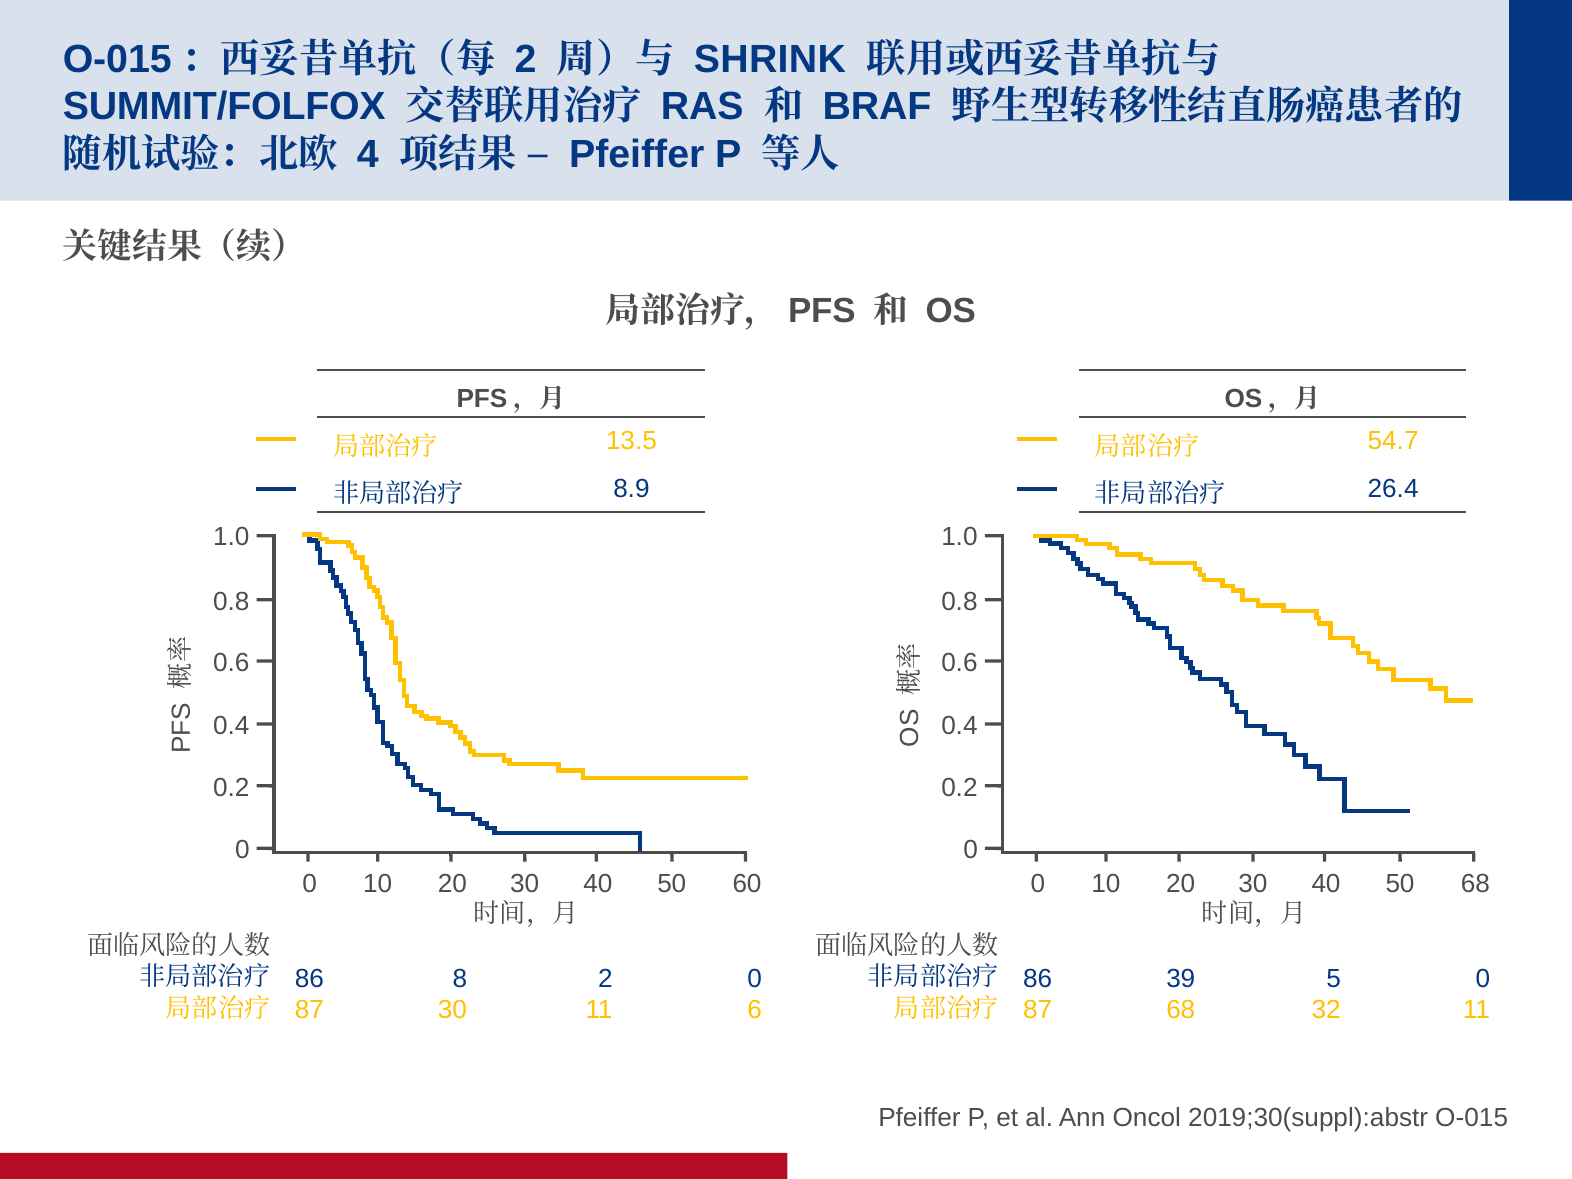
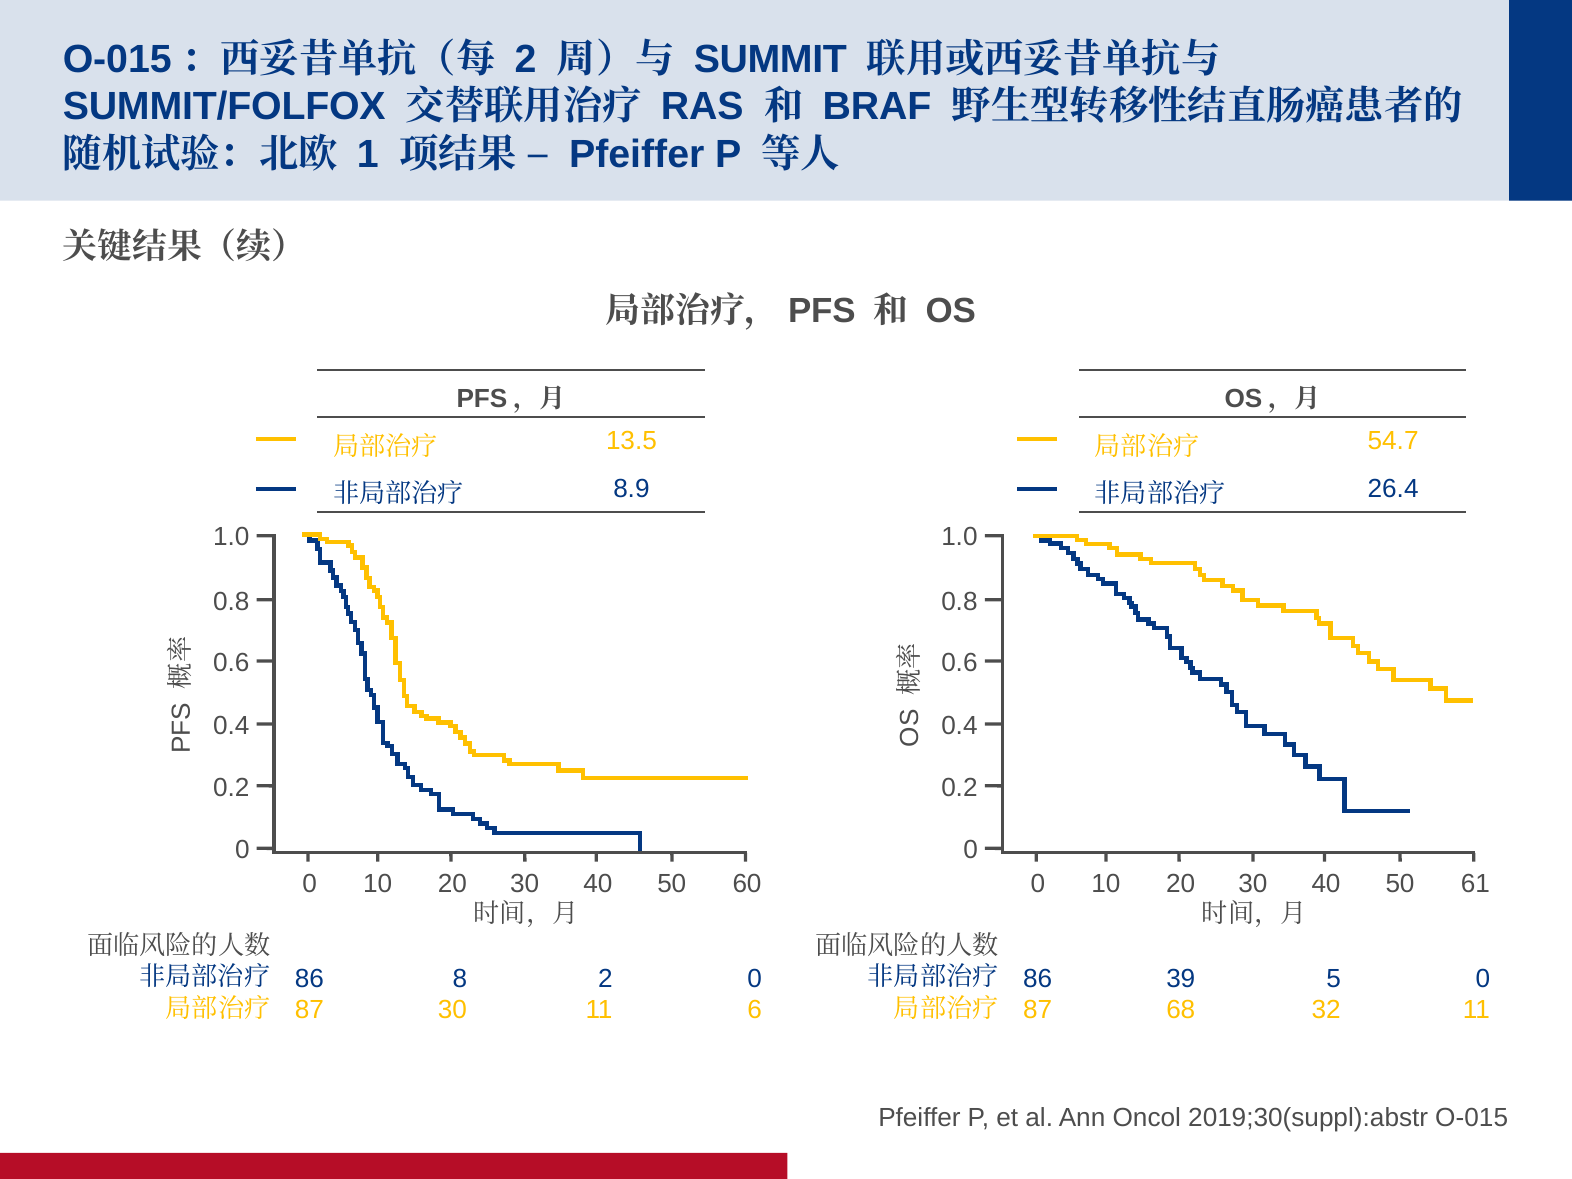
SHRINK: SHRINK -> SUMMIT (770, 60)
4: 4 -> 1 (368, 154)
50 68: 68 -> 61 (1475, 884)
